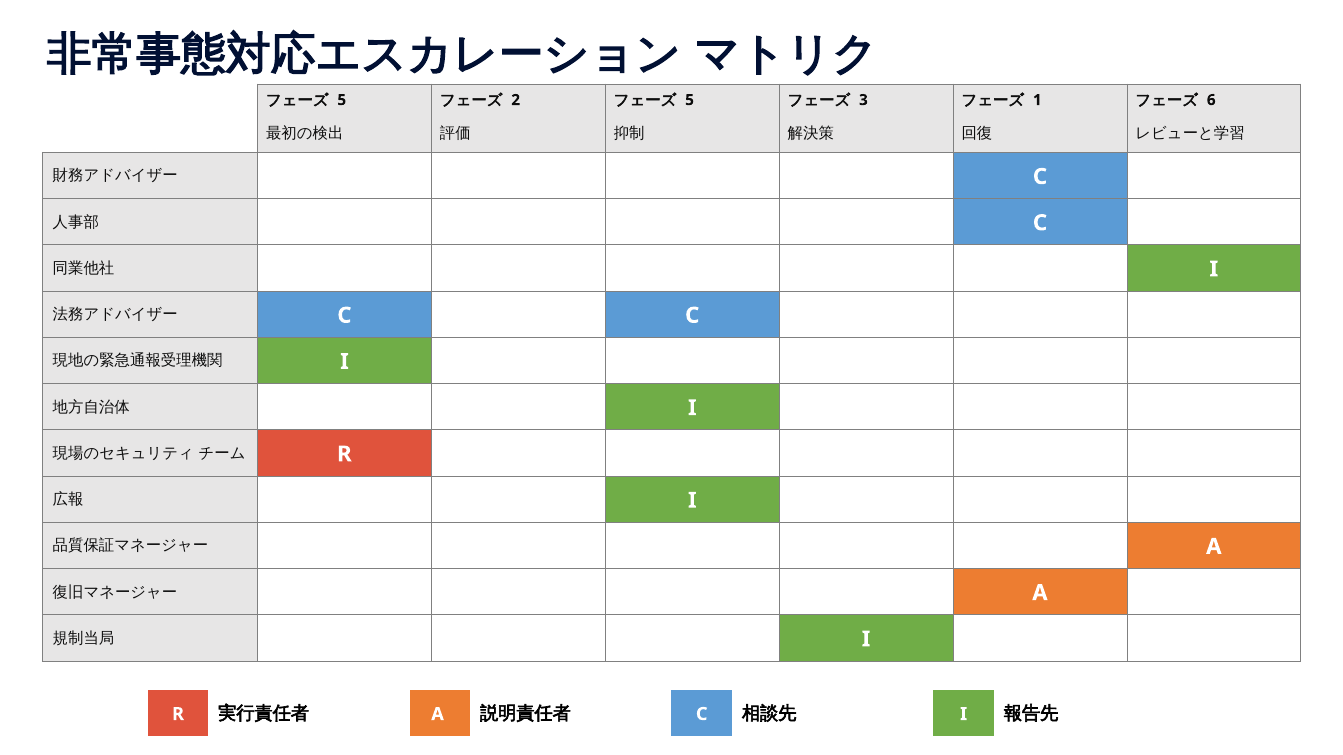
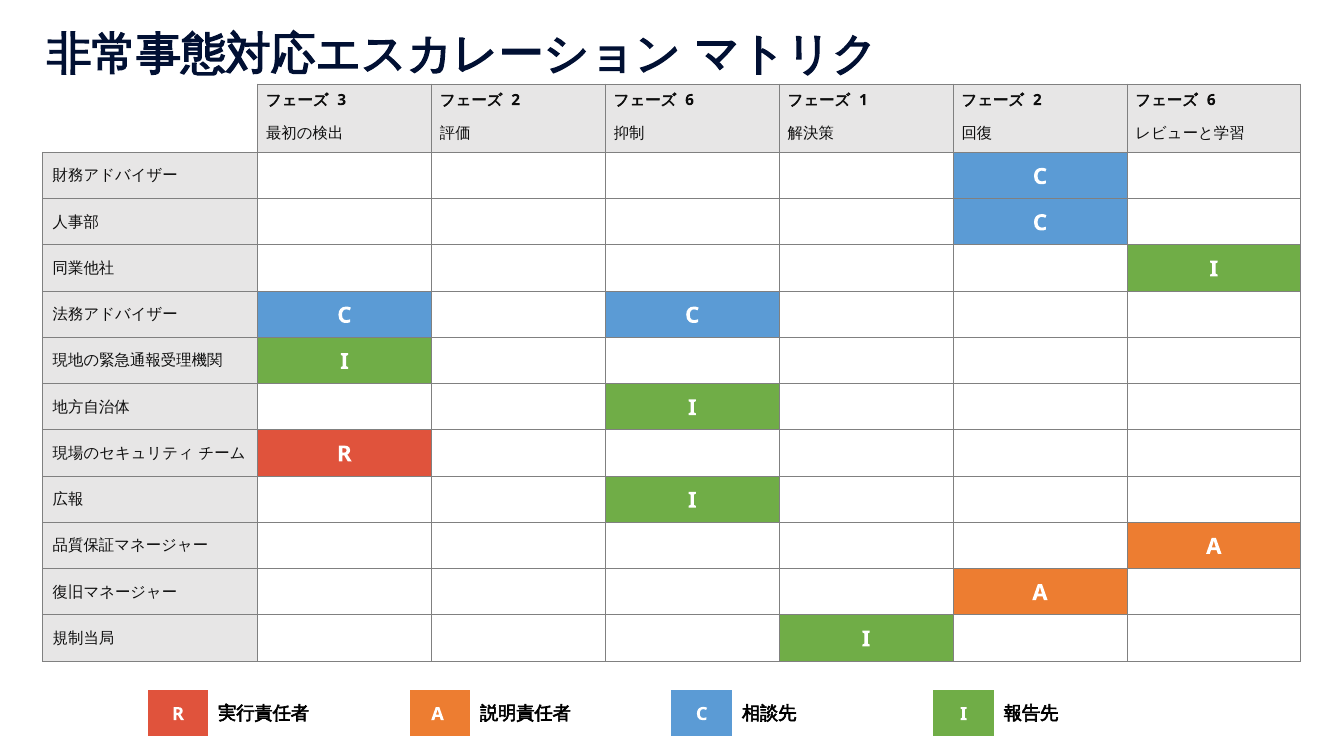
5: 5 -> 3 (342, 100)
5: 5 -> 6 (690, 100)
3: 3 -> 1 (863, 100)
1: 1 -> 2 (1037, 100)
